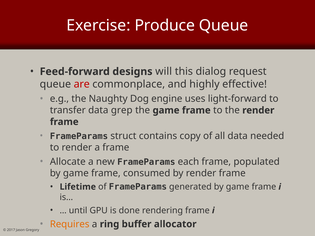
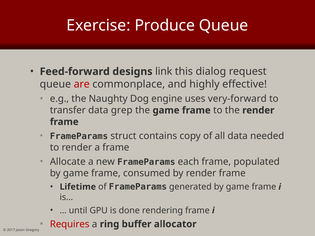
will: will -> link (164, 72)
light-forward: light-forward -> very-forward (237, 99)
Requires colour: orange -> red (70, 224)
